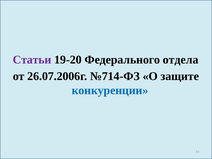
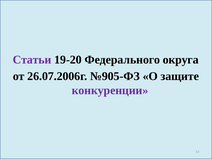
отдела: отдела -> округа (181, 60)
№714-ФЗ: №714-ФЗ -> №905-ФЗ (115, 76)
конкуренции colour: blue -> purple (110, 90)
